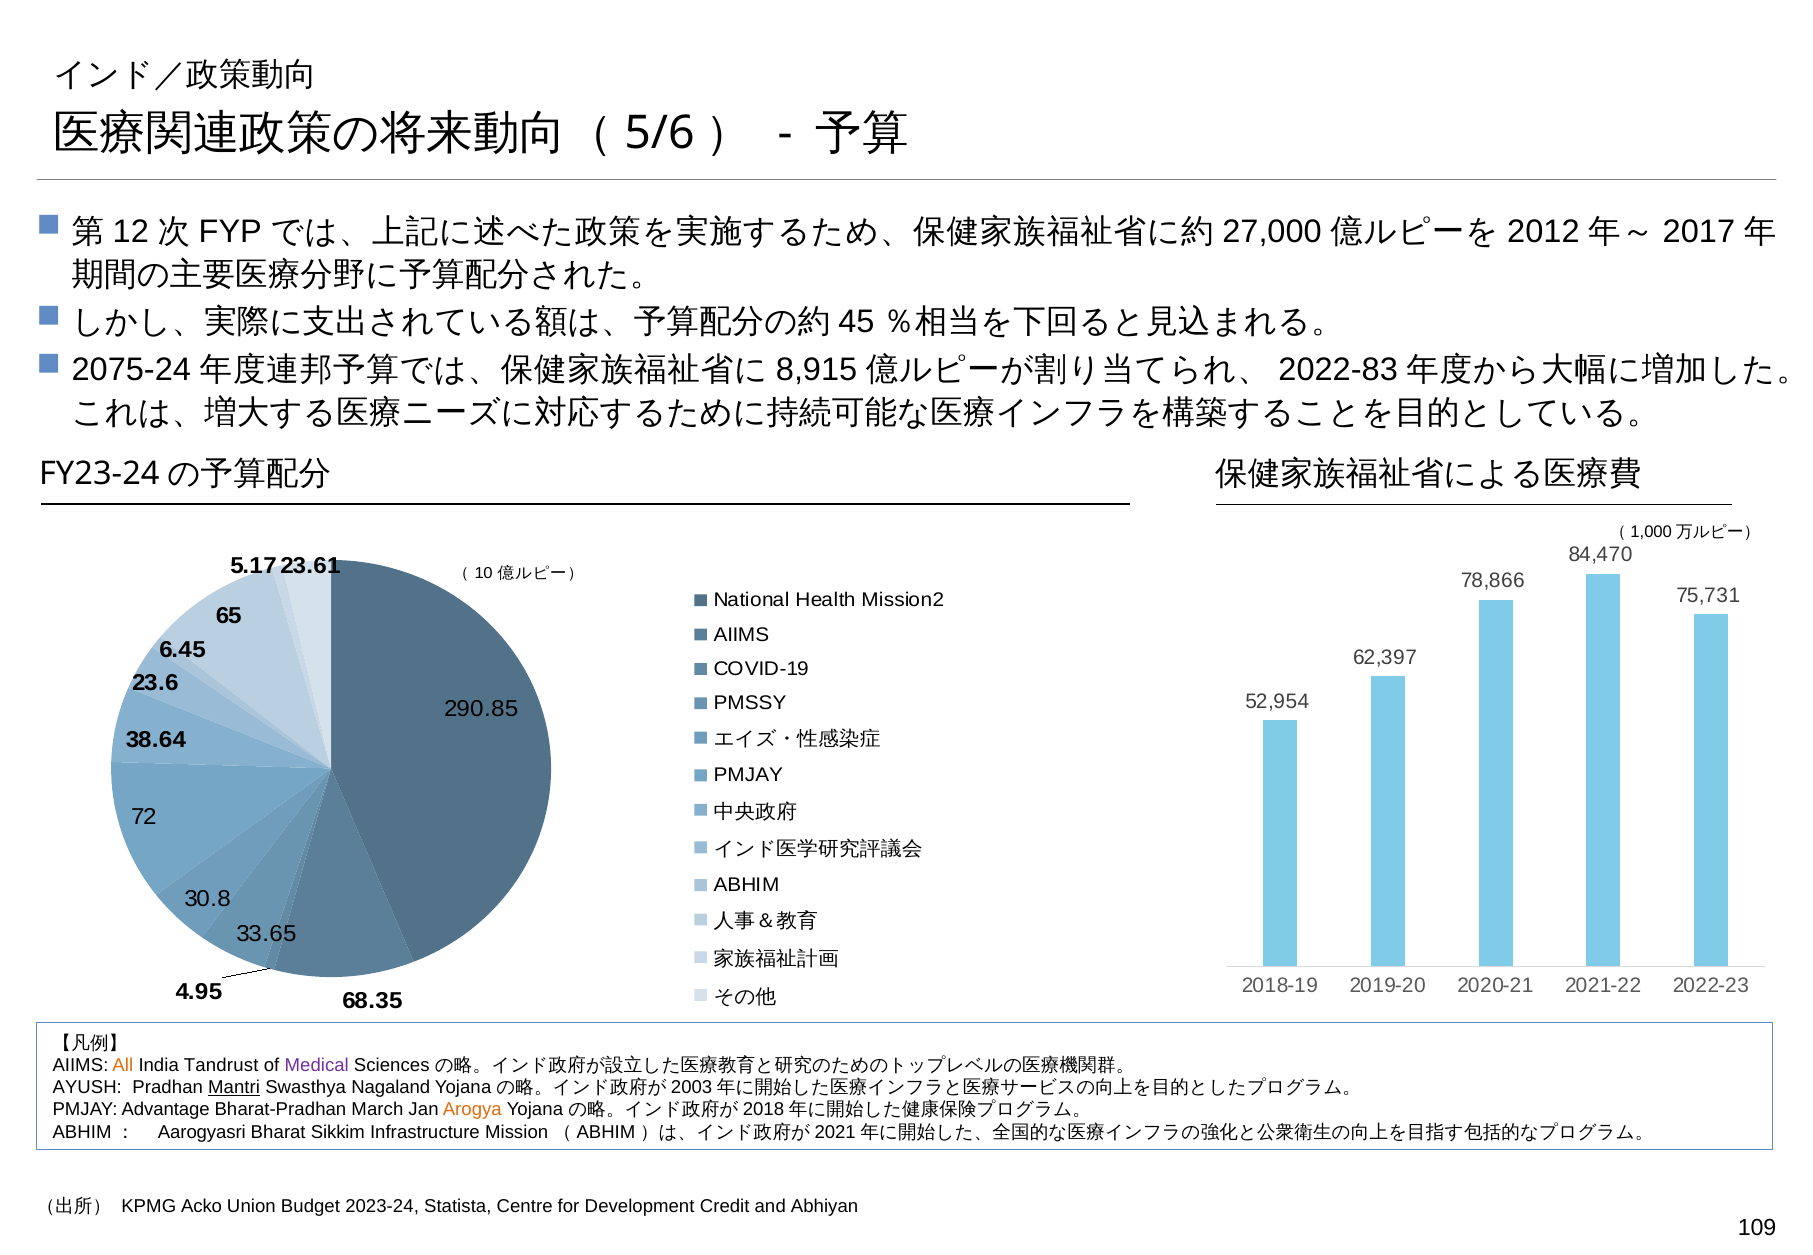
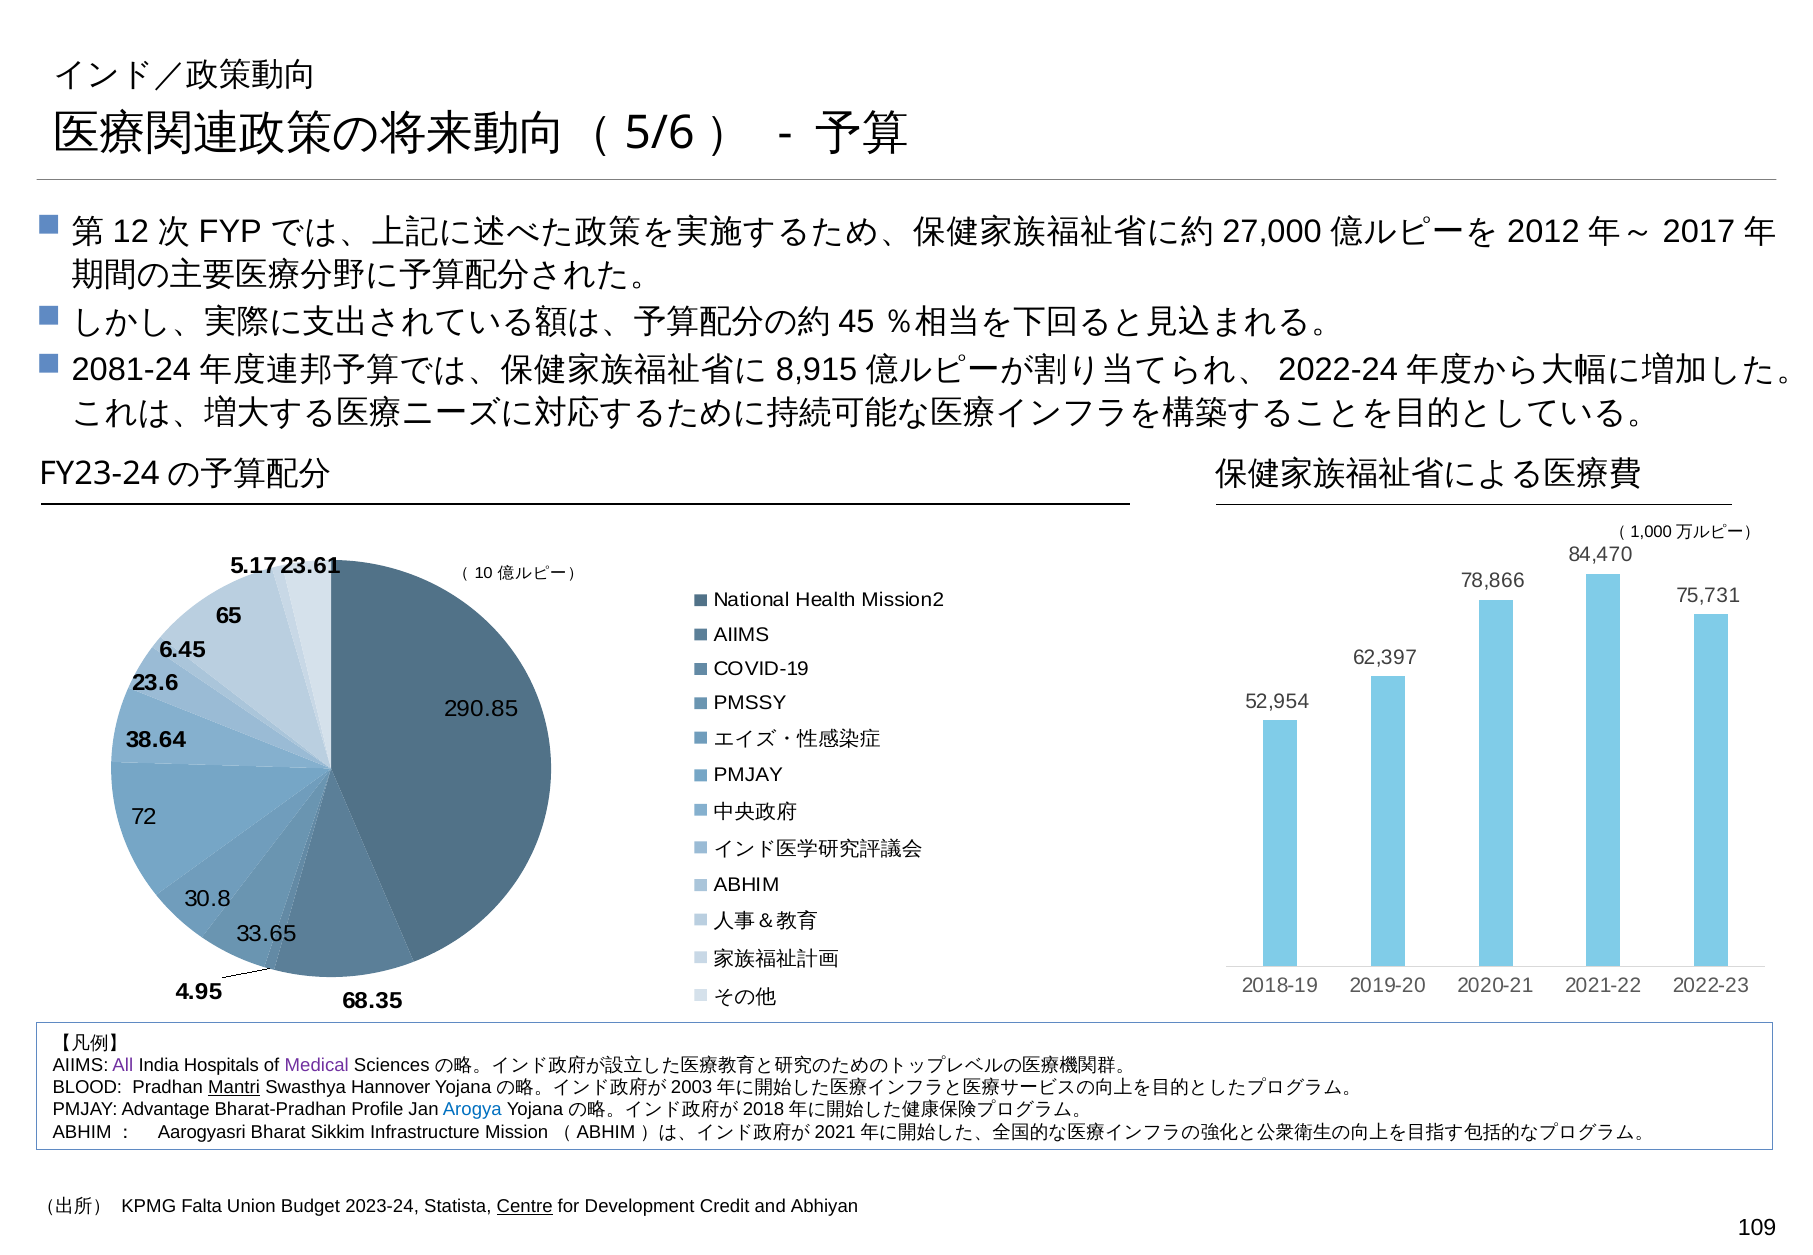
2075-24: 2075-24 -> 2081-24 (131, 370)
2022-83: 2022-83 -> 2022-24 (1338, 370)
All colour: orange -> purple (123, 1065)
Tandrust: Tandrust -> Hospitals (221, 1065)
AYUSH: AYUSH -> BLOOD (87, 1088)
Nagaland: Nagaland -> Hannover (391, 1088)
March: March -> Profile (378, 1110)
Arogya colour: orange -> blue (472, 1110)
Acko: Acko -> Falta (202, 1207)
Centre underline: none -> present (525, 1207)
